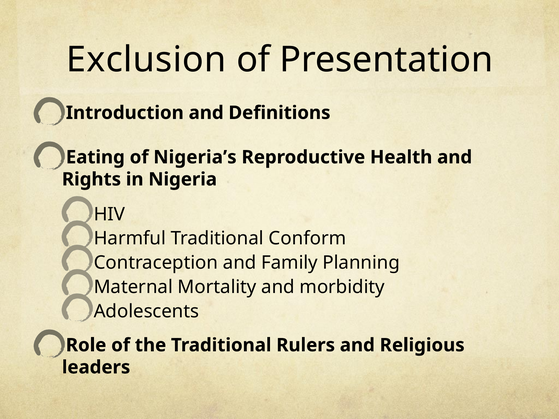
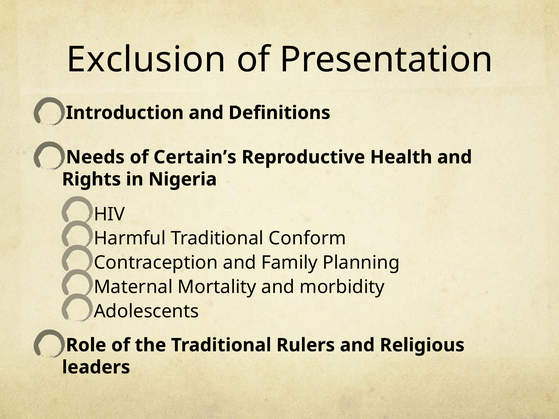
Eating: Eating -> Needs (95, 157)
Nigeria’s: Nigeria’s -> Certain’s (195, 157)
